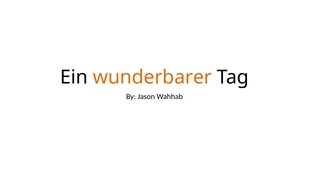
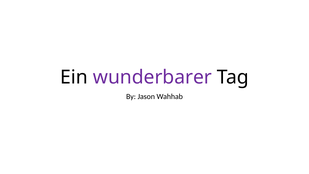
wunderbarer colour: orange -> purple (152, 77)
